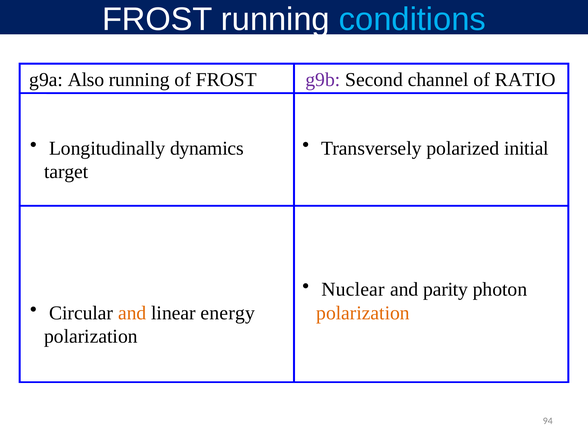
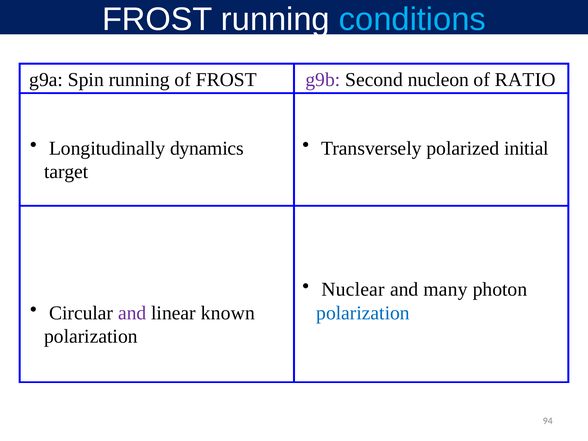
Also: Also -> Spin (86, 80)
channel: channel -> nucleon (438, 80)
parity: parity -> many (445, 289)
and colour: orange -> purple (132, 313)
energy: energy -> known (228, 313)
polarization colour: orange -> blue (363, 313)
